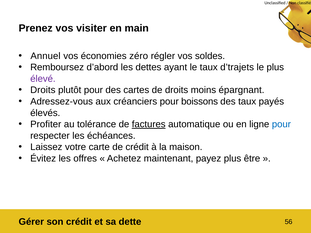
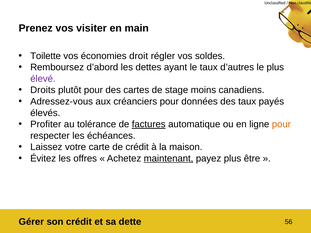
Annuel: Annuel -> Toilette (46, 56)
zéro: zéro -> droit (139, 56)
d’trajets: d’trajets -> d’autres (237, 67)
de droits: droits -> stage (177, 90)
épargnant: épargnant -> canadiens (242, 90)
boissons: boissons -> données (200, 102)
pour colour: blue -> orange (281, 124)
maintenant underline: none -> present (169, 159)
